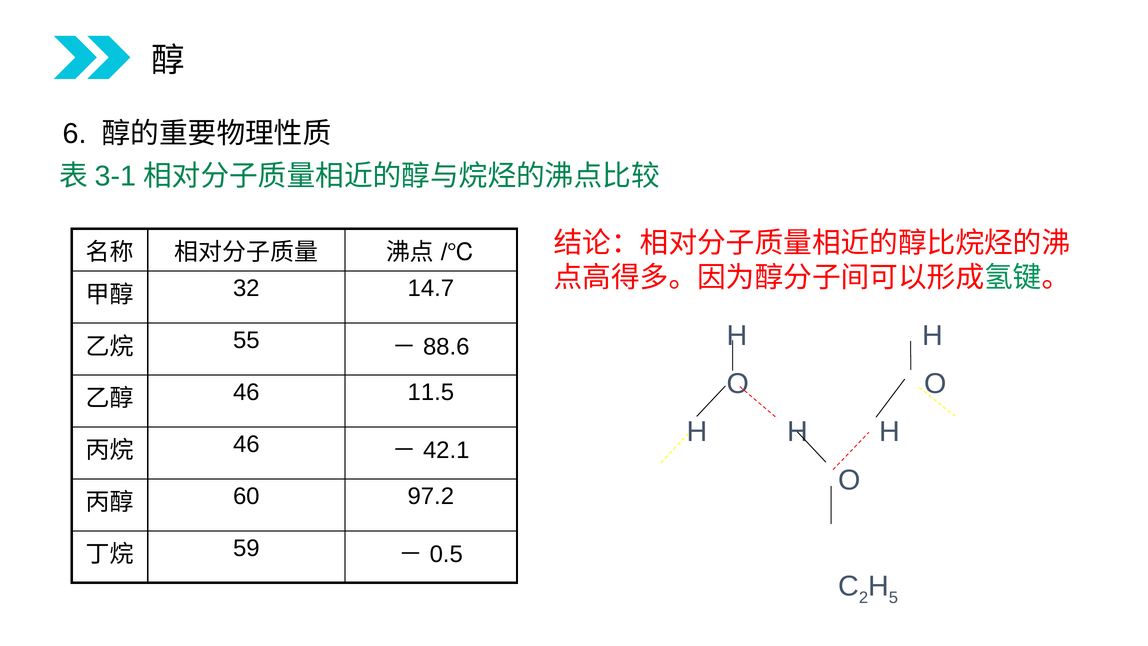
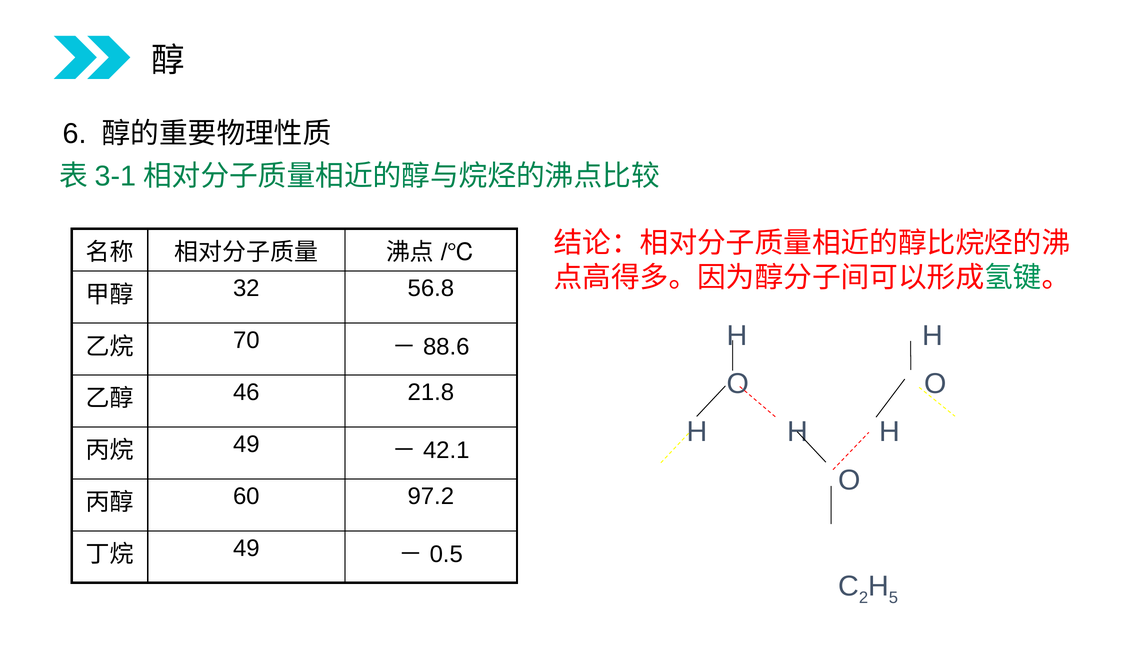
14.7: 14.7 -> 56.8 (431, 288)
55: 55 -> 70 (246, 340)
11.5: 11.5 -> 21.8 (431, 392)
46: 46 -> 49 (246, 444)
59: 59 -> 49 (246, 548)
